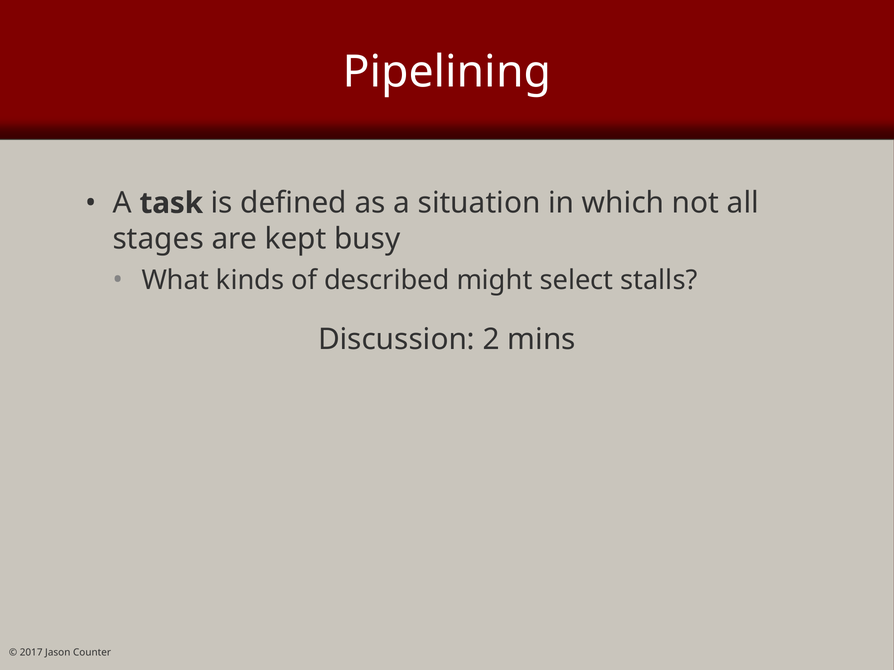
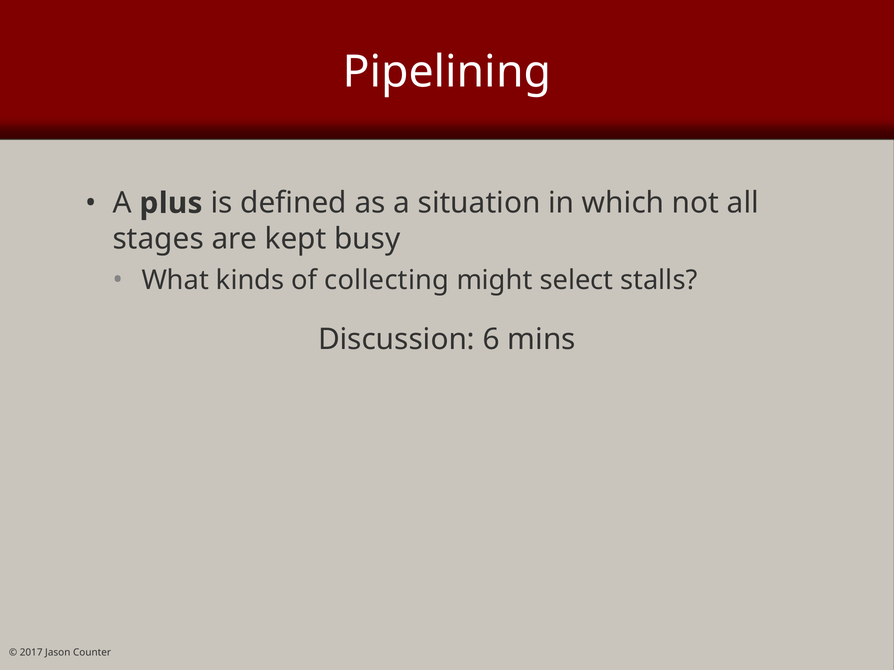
task: task -> plus (171, 203)
described: described -> collecting (387, 281)
2: 2 -> 6 (491, 340)
